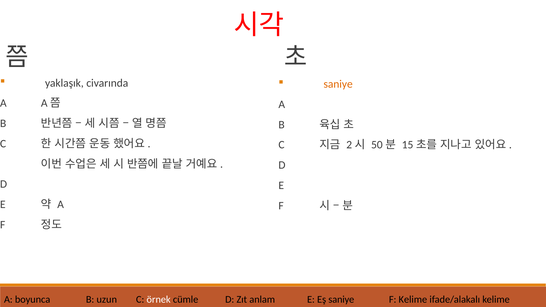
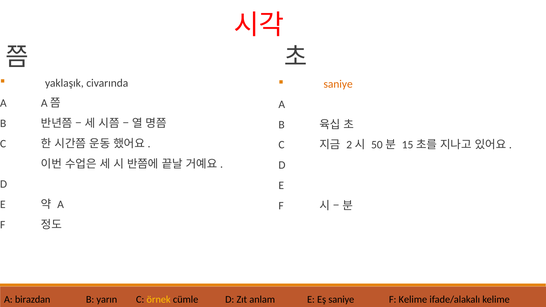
boyunca: boyunca -> birazdan (33, 299)
uzun: uzun -> yarın (107, 299)
örnek colour: white -> yellow (159, 299)
